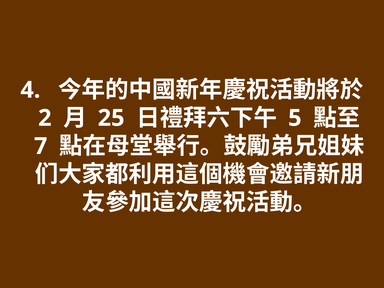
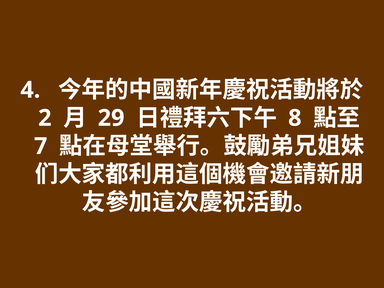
25: 25 -> 29 (111, 118)
5: 5 -> 8 (295, 118)
